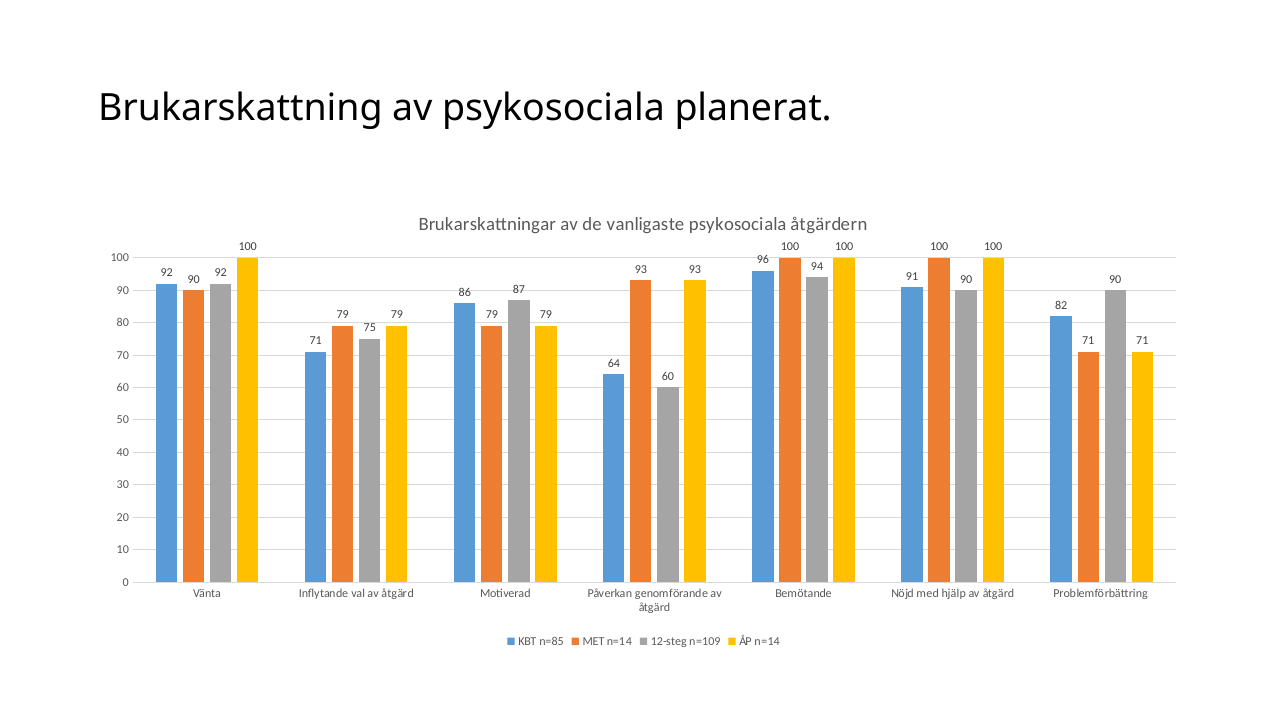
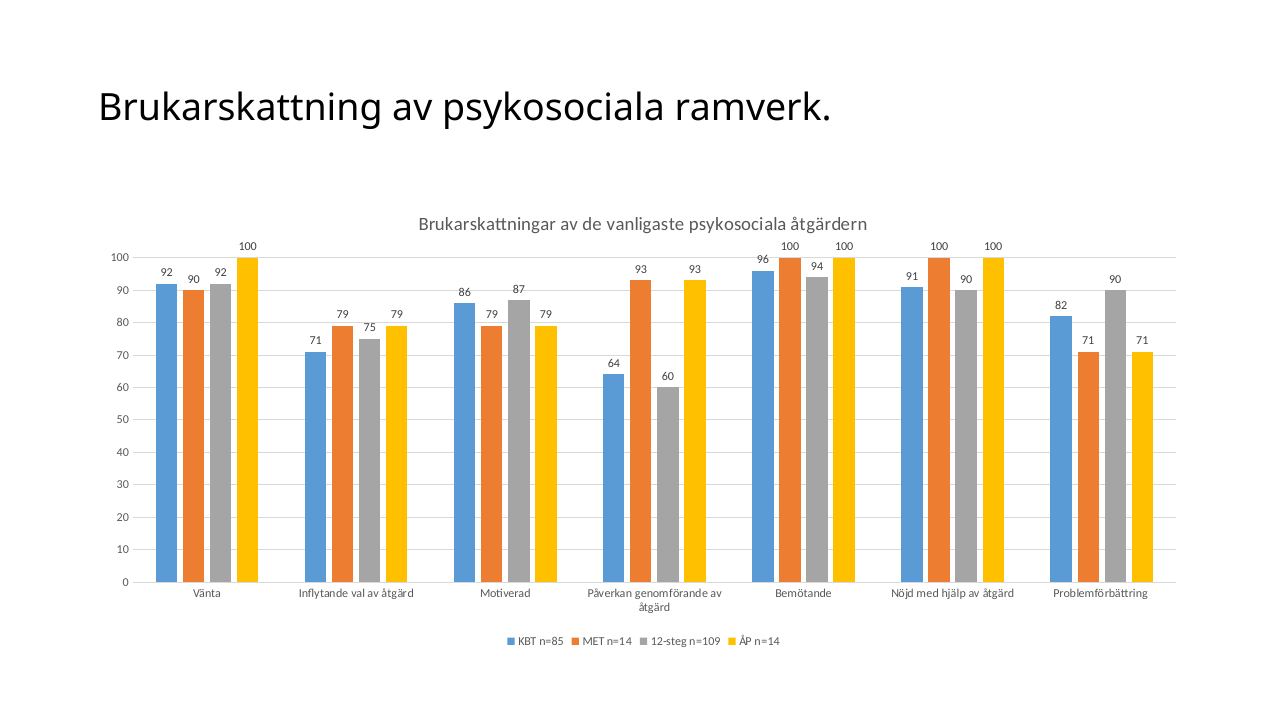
planerat: planerat -> ramverk (753, 108)
